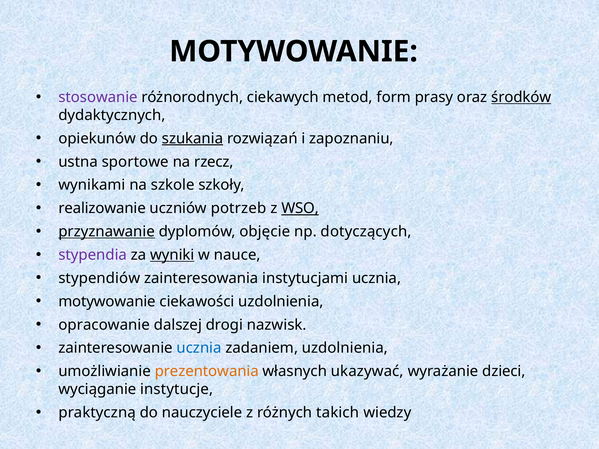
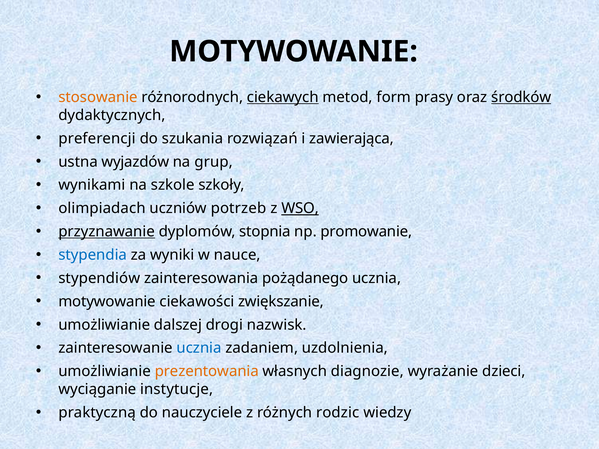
stosowanie colour: purple -> orange (98, 97)
ciekawych underline: none -> present (283, 97)
opiekunów: opiekunów -> preferencji (97, 139)
szukania underline: present -> none (193, 139)
zapoznaniu: zapoznaniu -> zawierająca (352, 139)
sportowe: sportowe -> wyjazdów (135, 162)
rzecz: rzecz -> grup (214, 162)
realizowanie: realizowanie -> olimpiadach (102, 208)
objęcie: objęcie -> stopnia (265, 232)
dotyczących: dotyczących -> promowanie (366, 232)
stypendia colour: purple -> blue (93, 255)
wyniki underline: present -> none (172, 255)
instytucjami: instytucjami -> pożądanego (305, 278)
ciekawości uzdolnienia: uzdolnienia -> zwiększanie (281, 302)
opracowanie: opracowanie -> umożliwianie (104, 325)
ukazywać: ukazywać -> diagnozie (367, 372)
takich: takich -> rodzic (338, 413)
